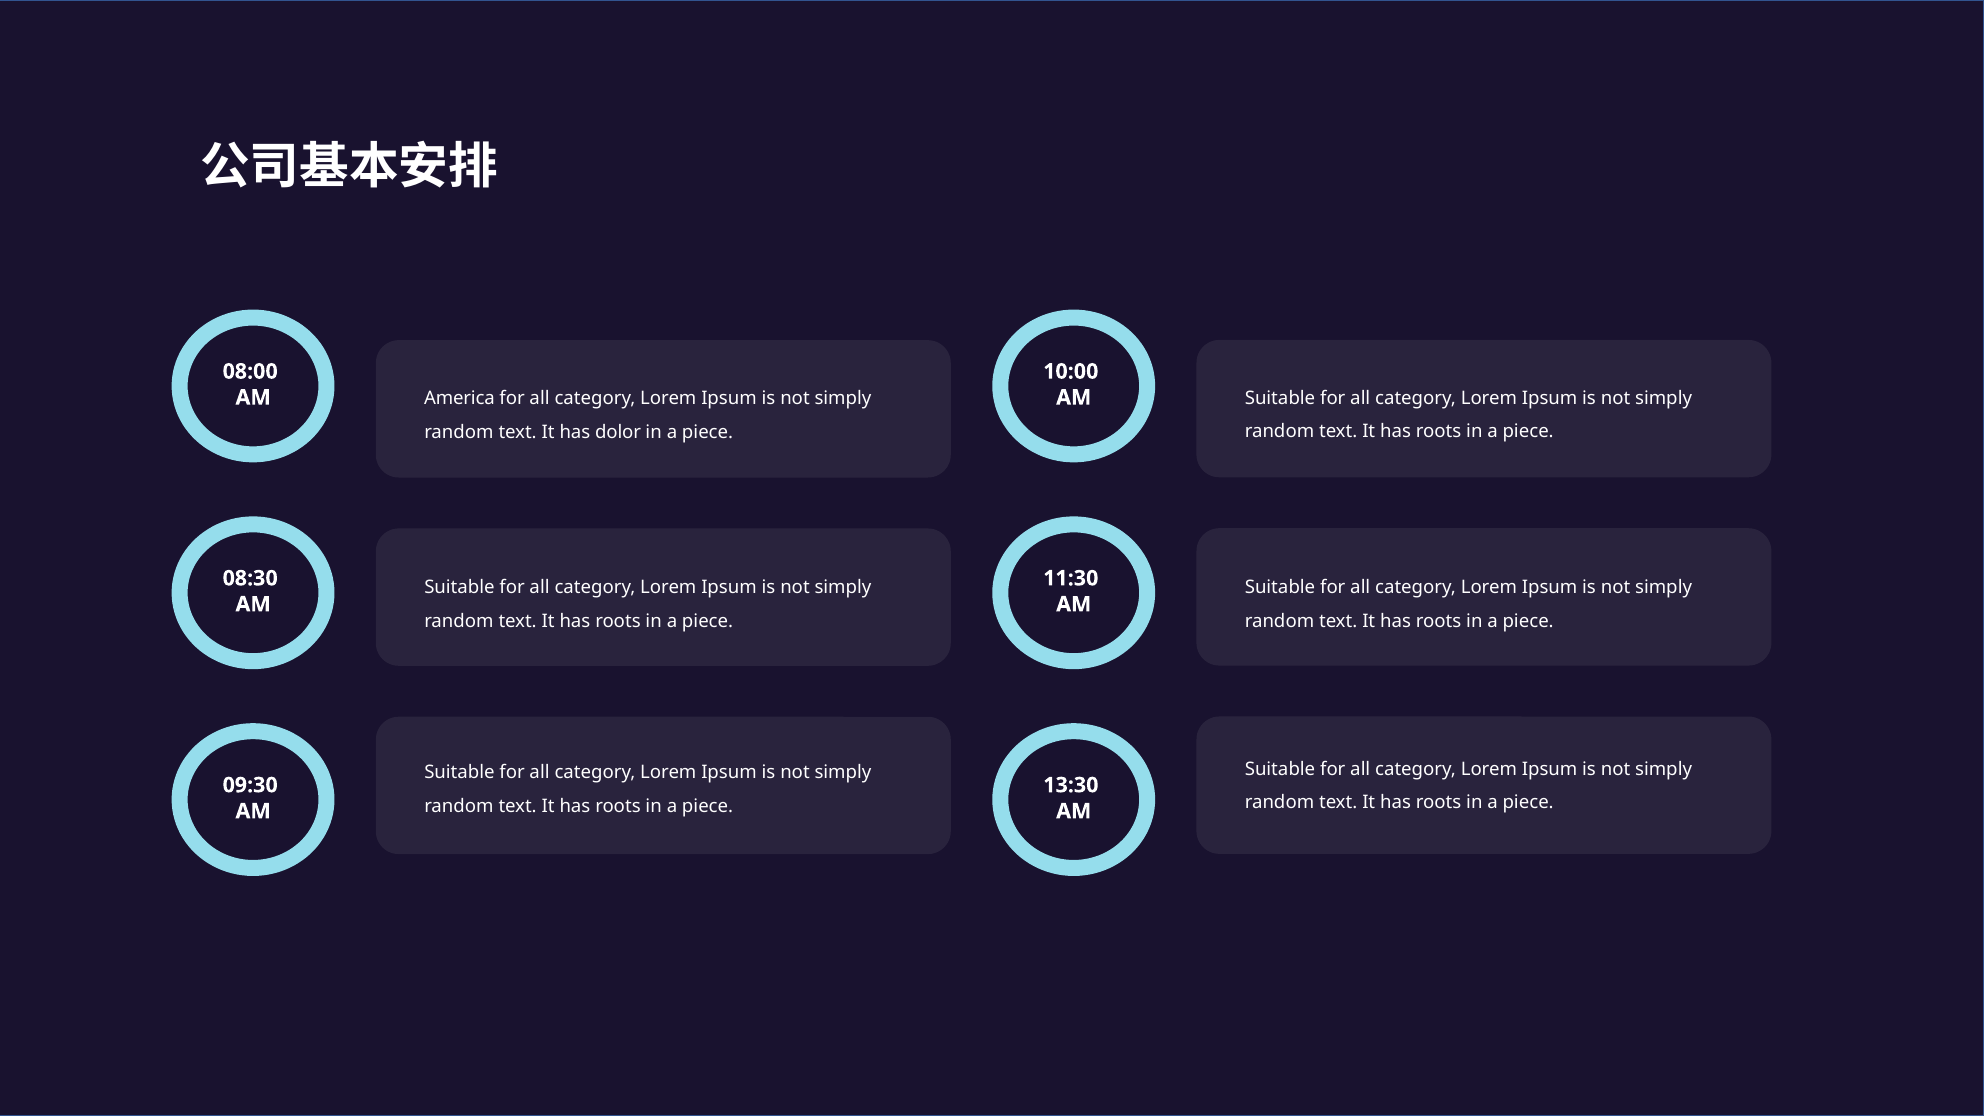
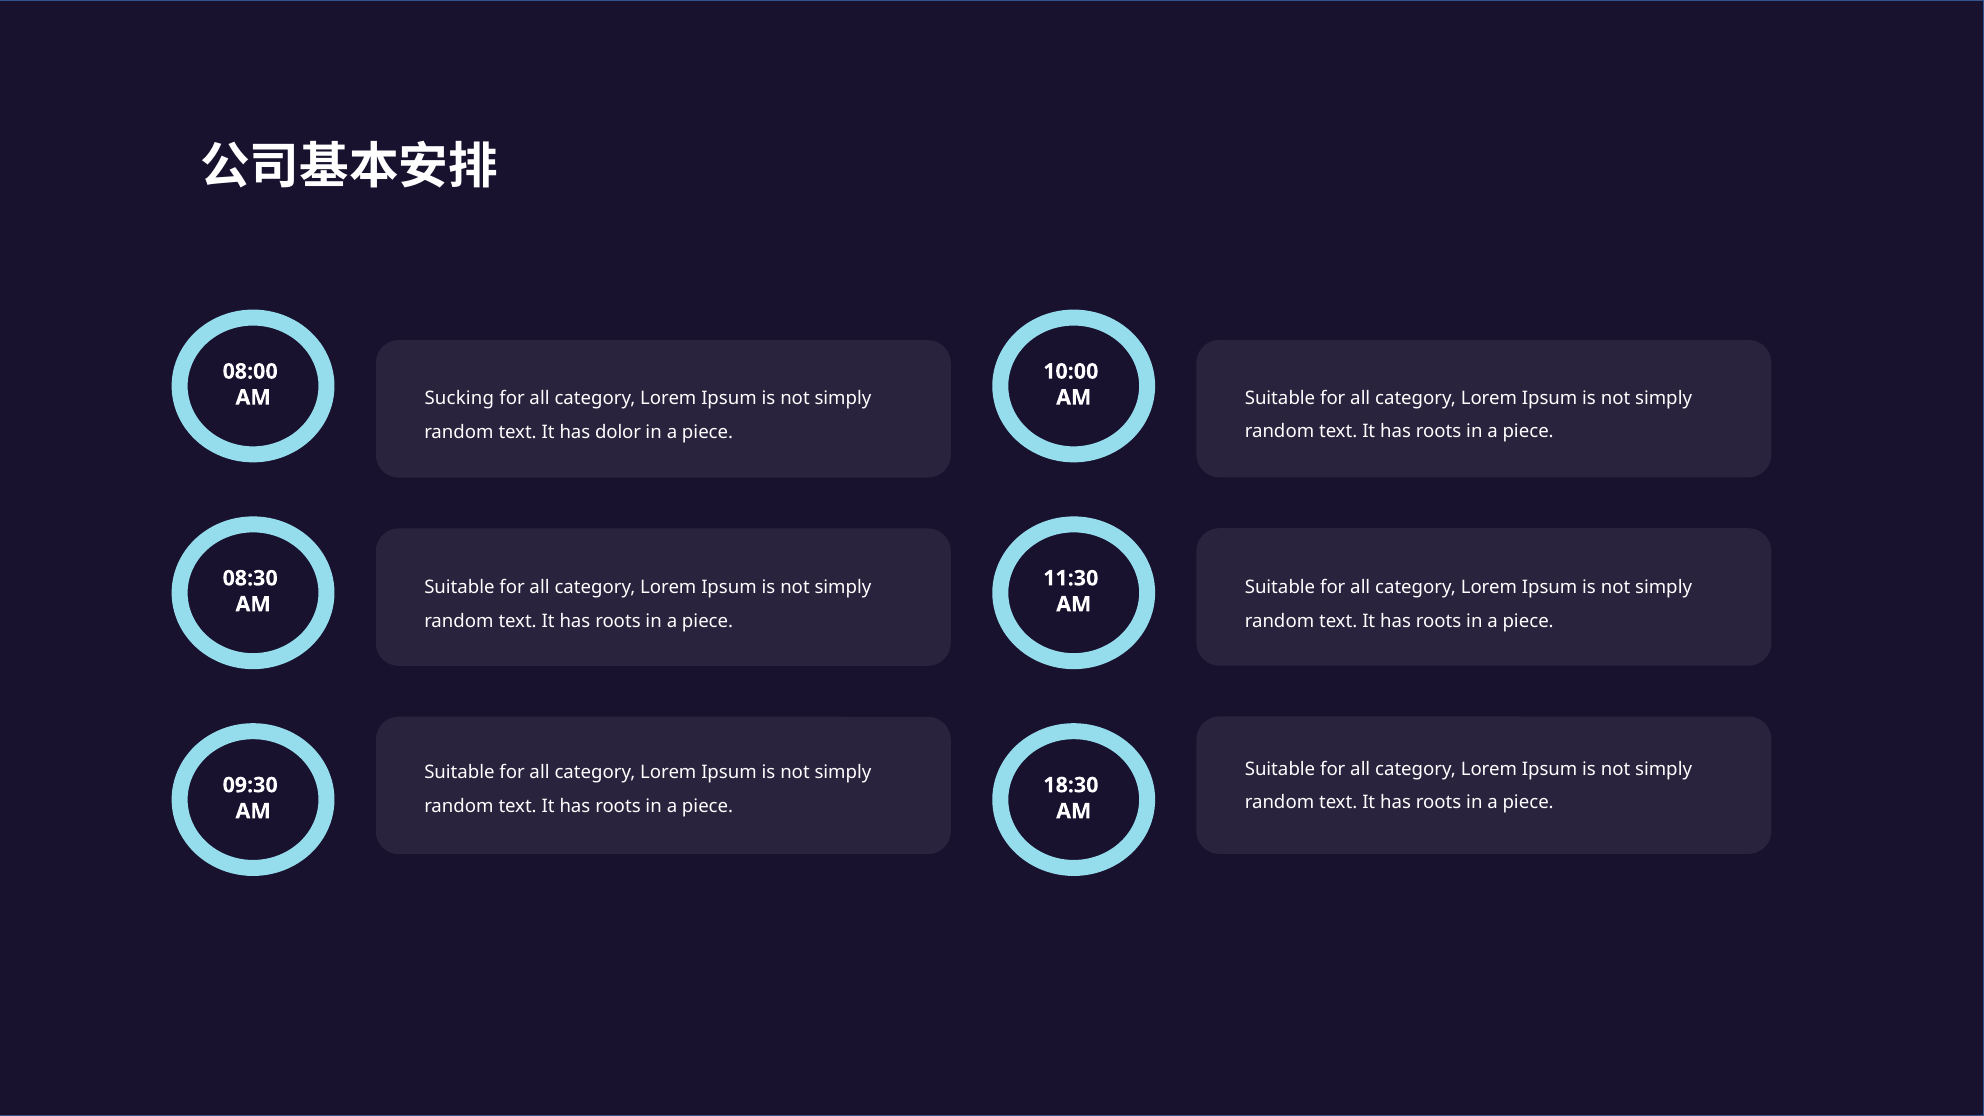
America: America -> Sucking (459, 398)
13:30: 13:30 -> 18:30 (1071, 785)
